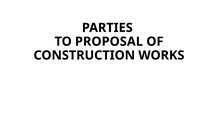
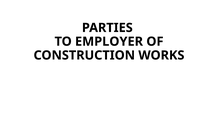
PROPOSAL: PROPOSAL -> EMPLOYER (109, 41)
